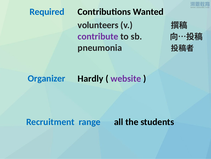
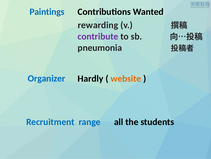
Required: Required -> Paintings (47, 12)
volunteers: volunteers -> rewarding (98, 25)
website colour: purple -> orange (126, 78)
